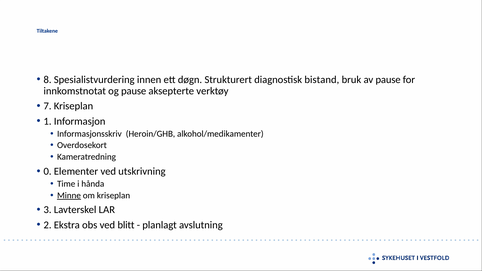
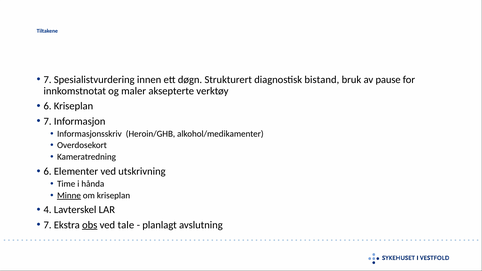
8: 8 -> 7 (48, 80)
og pause: pause -> maler (134, 91)
7: 7 -> 6 (48, 106)
1: 1 -> 7 (48, 121)
0: 0 -> 6 (48, 171)
3: 3 -> 4 (48, 210)
2: 2 -> 7 (48, 225)
obs underline: none -> present (90, 225)
blitt: blitt -> tale (126, 225)
